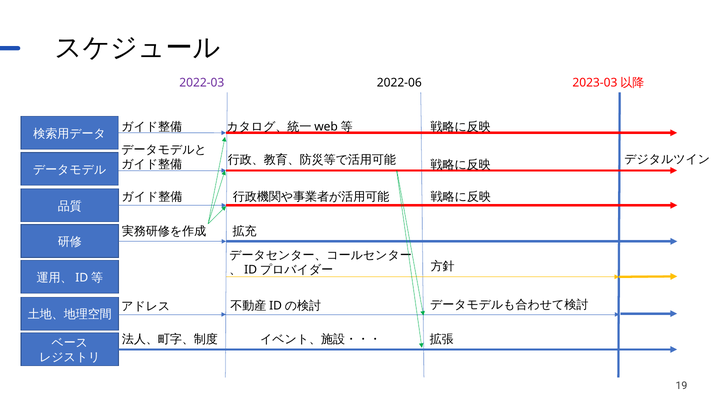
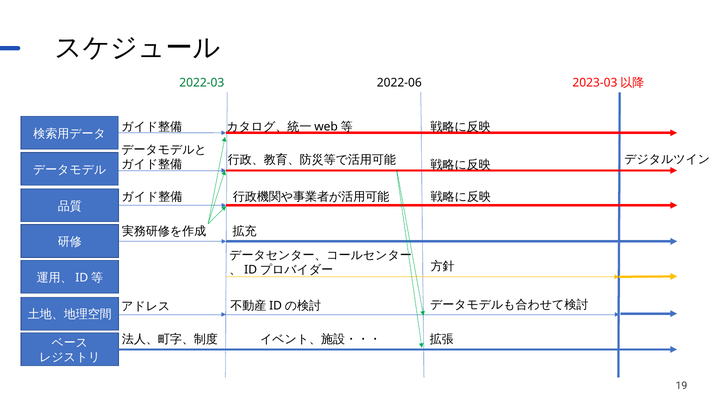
2022-03 colour: purple -> green (202, 83)
